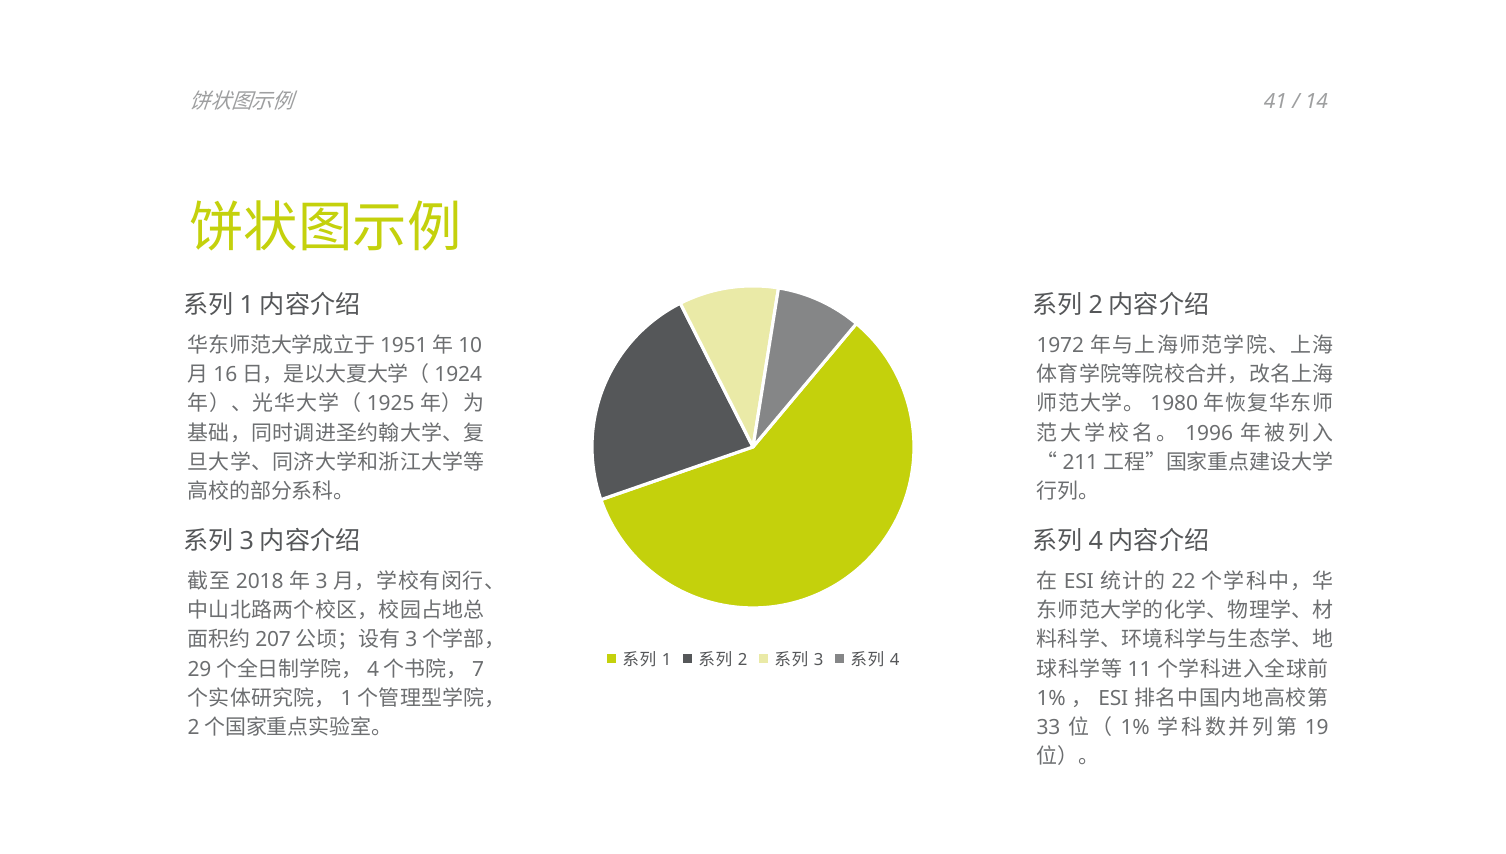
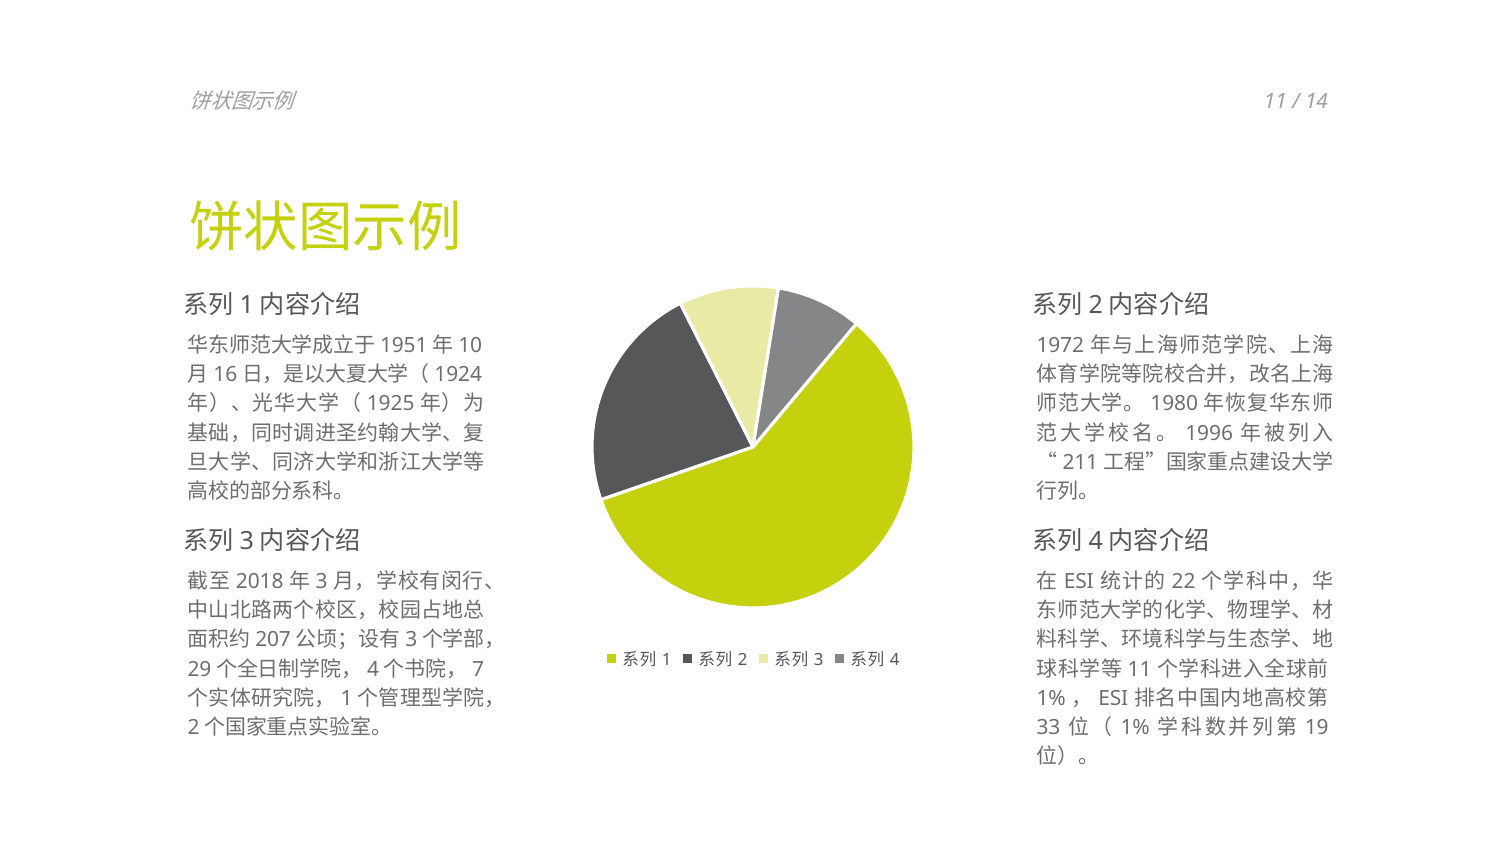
41: 41 -> 11 (1275, 102)
